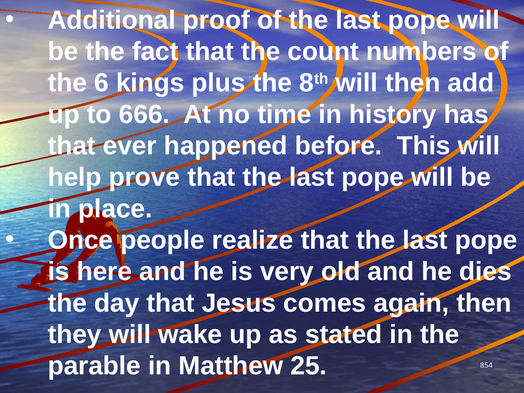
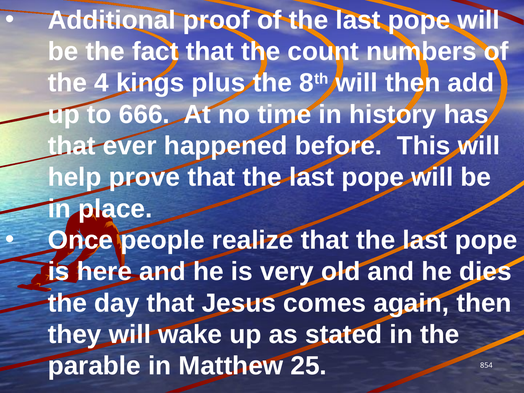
6: 6 -> 4 (101, 83)
